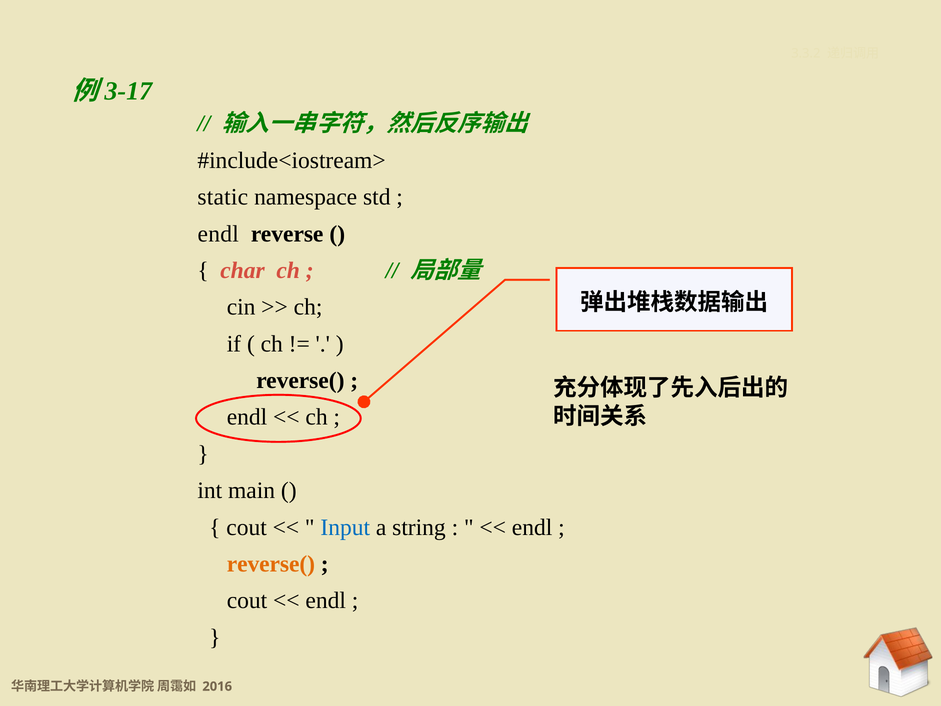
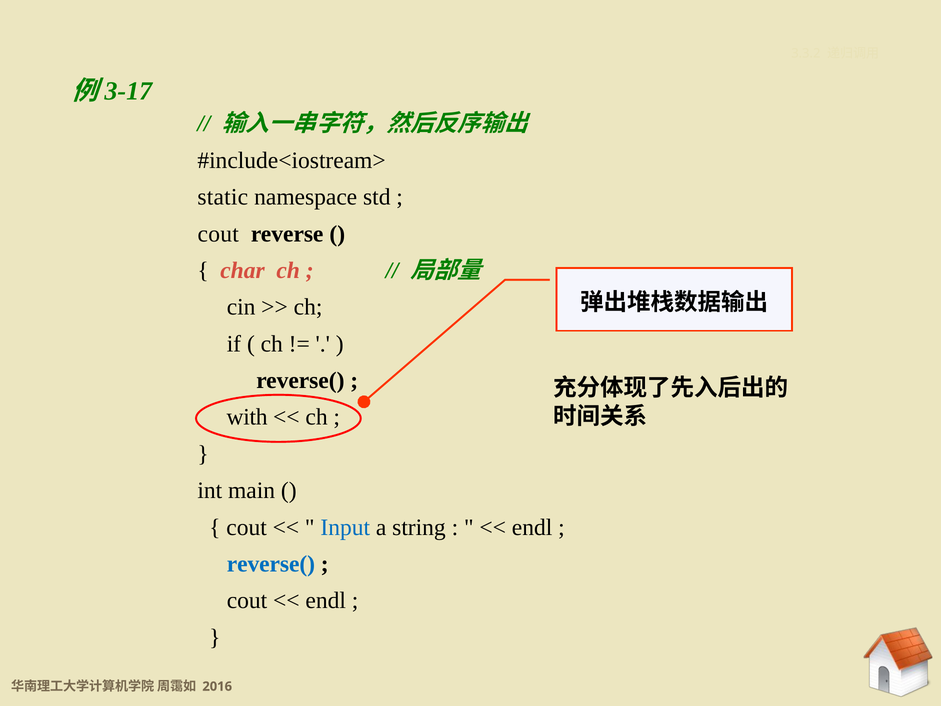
endl: endl -> cout (218, 234)
endl: endl -> with (247, 417)
reverse( colour: orange -> blue (271, 564)
